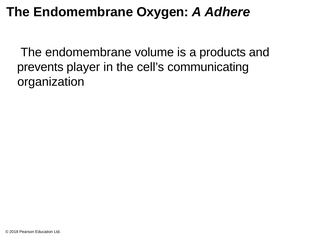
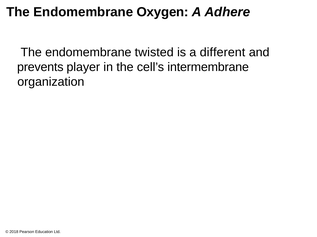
volume: volume -> twisted (154, 52)
products: products -> different (223, 52)
communicating: communicating -> intermembrane (208, 67)
